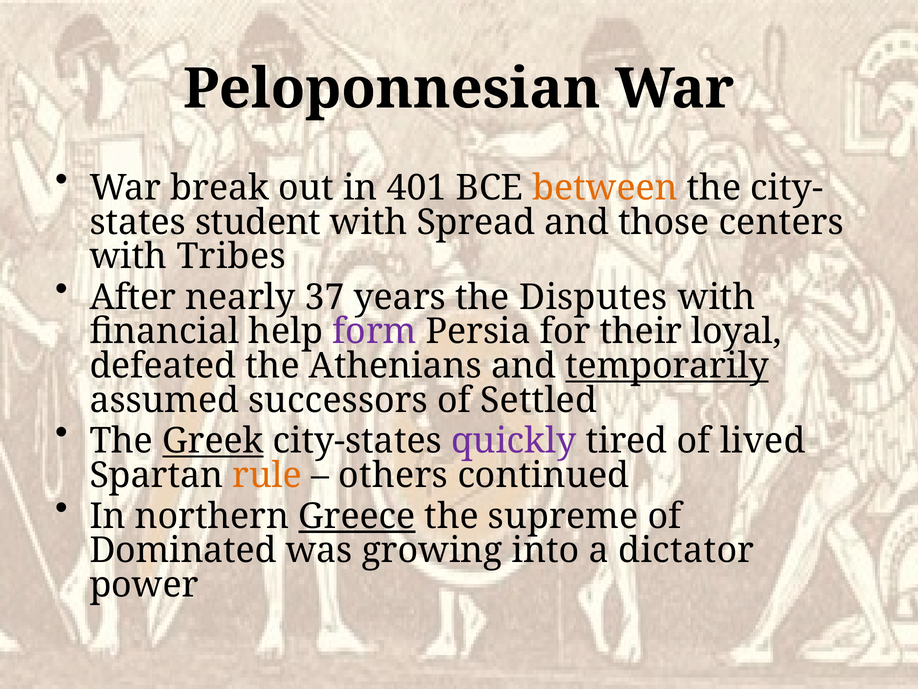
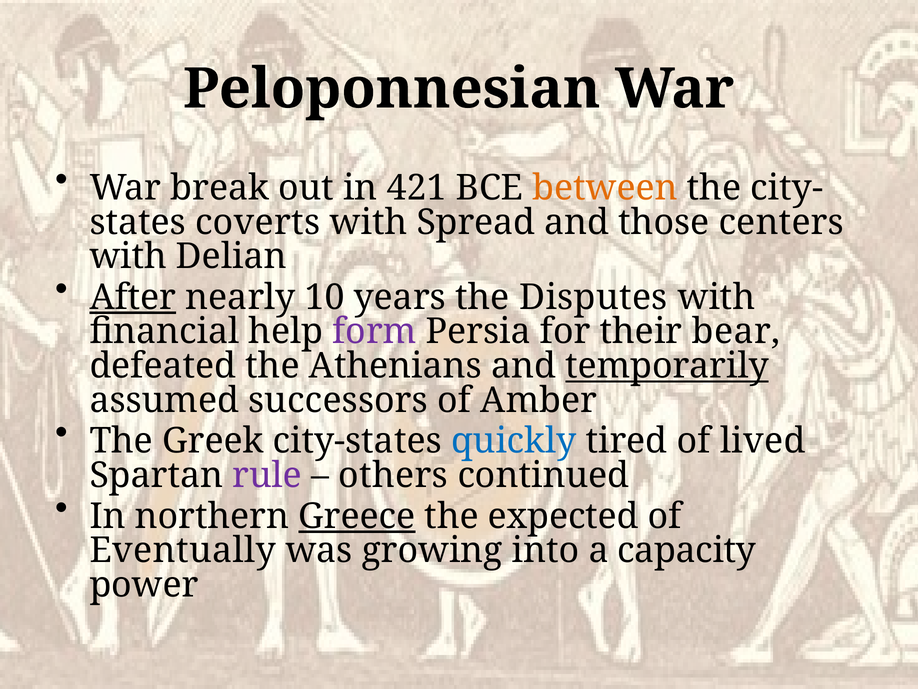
401: 401 -> 421 (417, 188)
student: student -> coverts (258, 222)
Tribes: Tribes -> Delian (231, 256)
After underline: none -> present (133, 297)
37: 37 -> 10 (325, 297)
loyal: loyal -> bear (736, 331)
Settled: Settled -> Amber (539, 400)
Greek underline: present -> none (213, 441)
quickly colour: purple -> blue (514, 441)
rule colour: orange -> purple (267, 475)
supreme: supreme -> expected (563, 516)
Dominated: Dominated -> Eventually (183, 550)
dictator: dictator -> capacity (687, 550)
